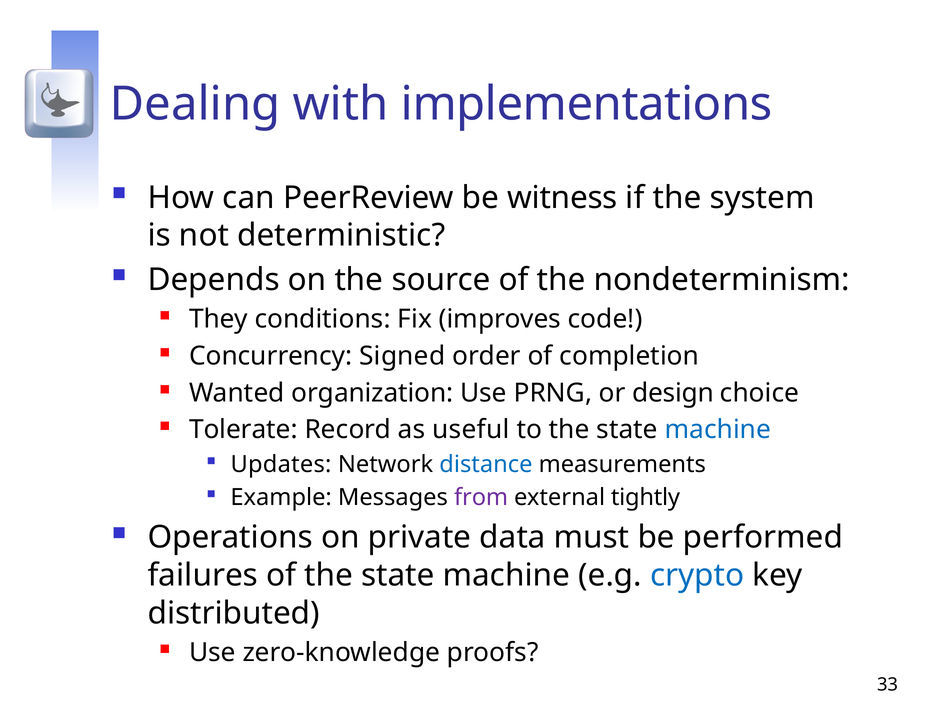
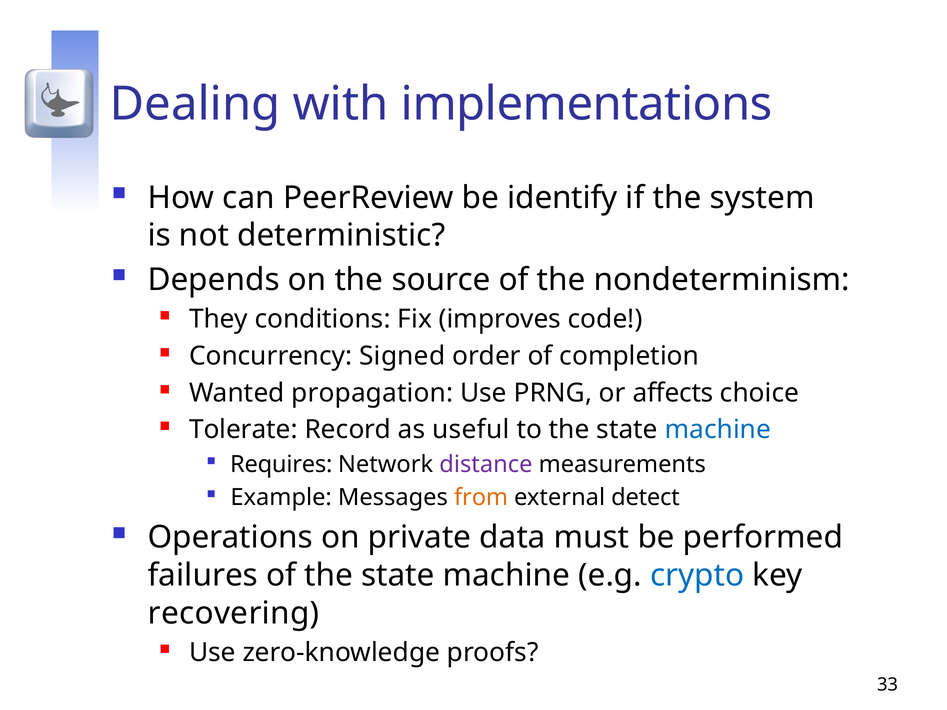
witness: witness -> identify (562, 198)
organization: organization -> propagation (372, 393)
design: design -> affects (673, 393)
Updates: Updates -> Requires (281, 464)
distance colour: blue -> purple (486, 464)
from colour: purple -> orange (481, 498)
tightly: tightly -> detect (645, 498)
distributed: distributed -> recovering (234, 613)
